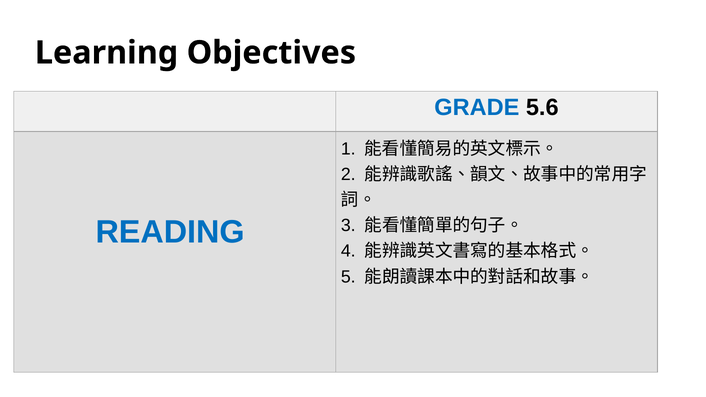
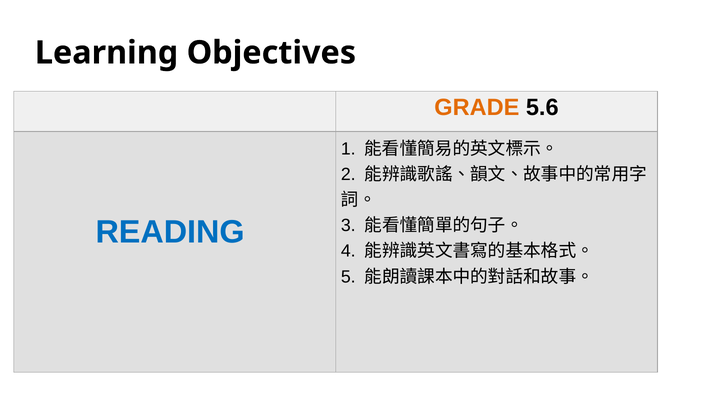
GRADE colour: blue -> orange (477, 108)
